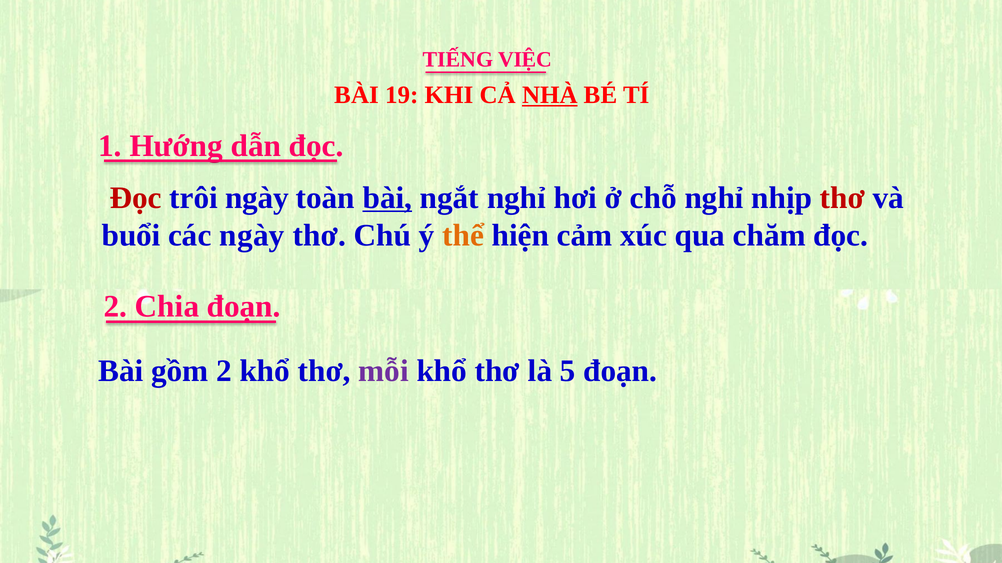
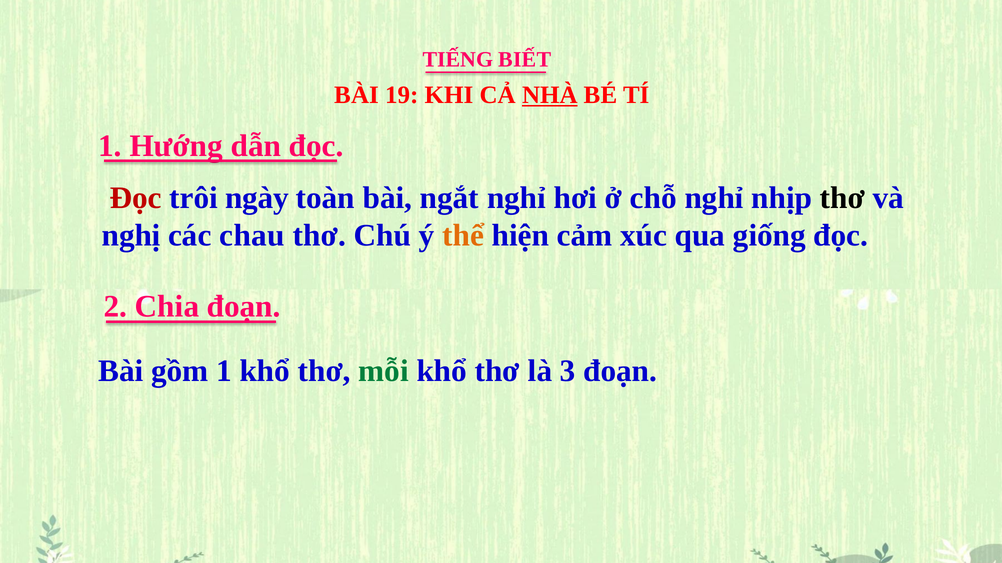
VIỆC: VIỆC -> BIẾT (525, 59)
bài underline: present -> none (387, 198)
thơ colour: red -> black (843, 198)
buổi: buổi -> nghị (131, 235)
các ngày: ngày -> chau (252, 235)
chăm: chăm -> giống (769, 235)
gồm 2: 2 -> 1 (224, 371)
mỗi colour: purple -> green (384, 371)
5: 5 -> 3 (568, 371)
